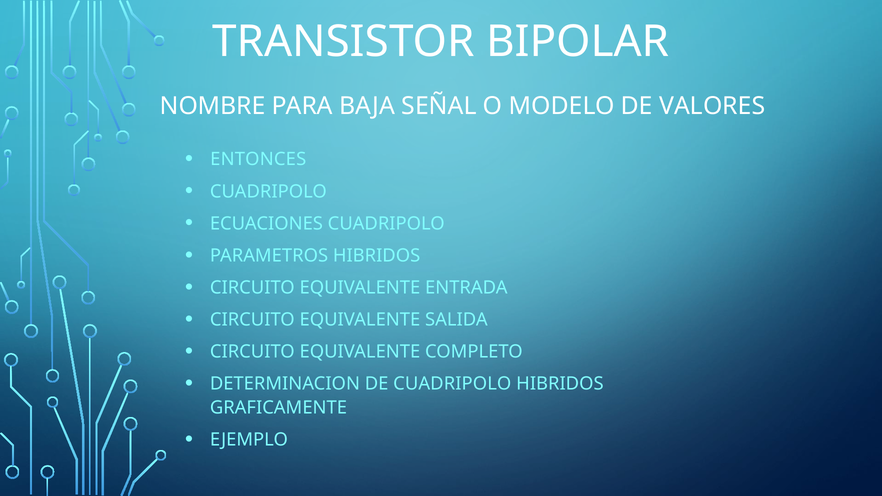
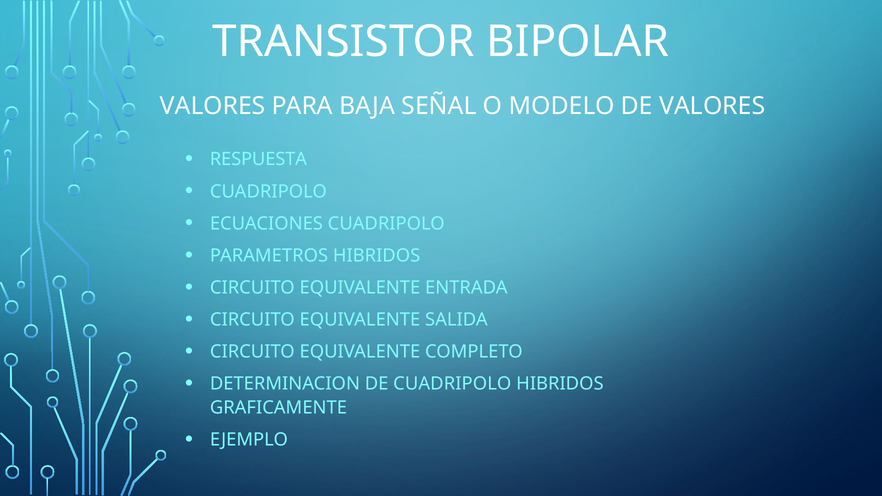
NOMBRE: NOMBRE -> VALORES (213, 106)
ENTONCES: ENTONCES -> RESPUESTA (258, 159)
